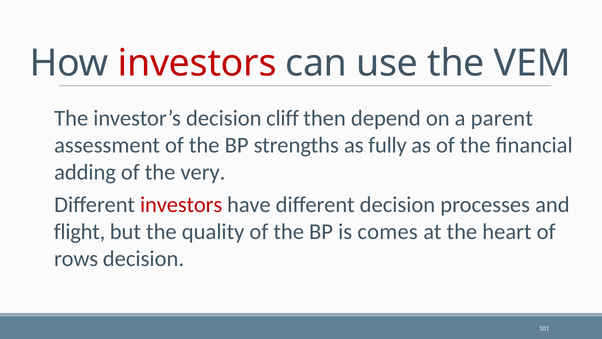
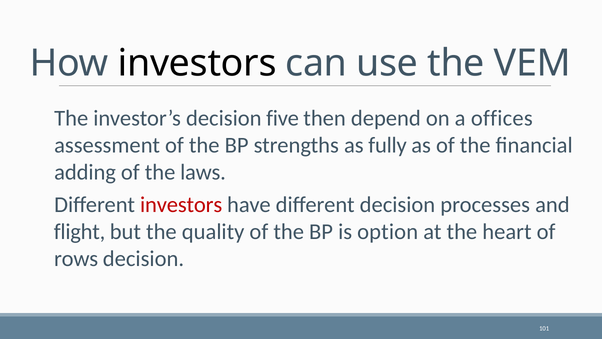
investors colour: red -> black (197, 63)
cliff: cliff -> five (283, 118)
parent: parent -> offices (502, 118)
very: very -> laws (203, 172)
comes: comes -> option (388, 232)
